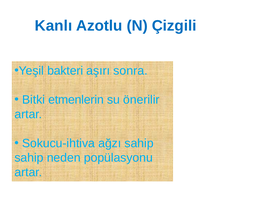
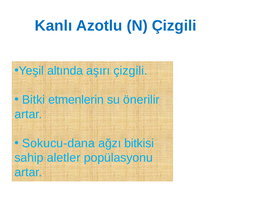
bakteri: bakteri -> altında (65, 71)
aşırı sonra: sonra -> çizgili (131, 71)
Sokucu-ihtiva: Sokucu-ihtiva -> Sokucu-dana (58, 144)
ağzı sahip: sahip -> bitkisi (139, 144)
neden: neden -> aletler (64, 158)
